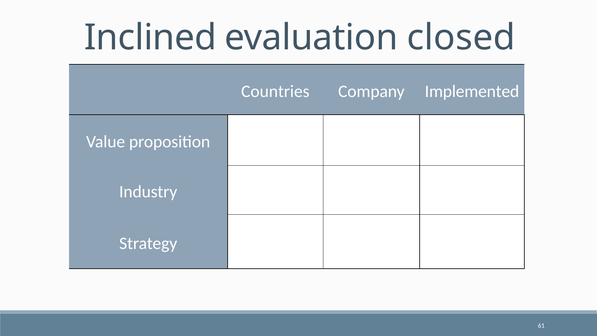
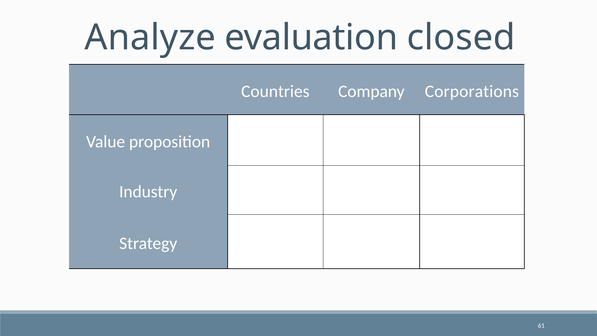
Inclined: Inclined -> Analyze (150, 38)
Implemented: Implemented -> Corporations (472, 91)
